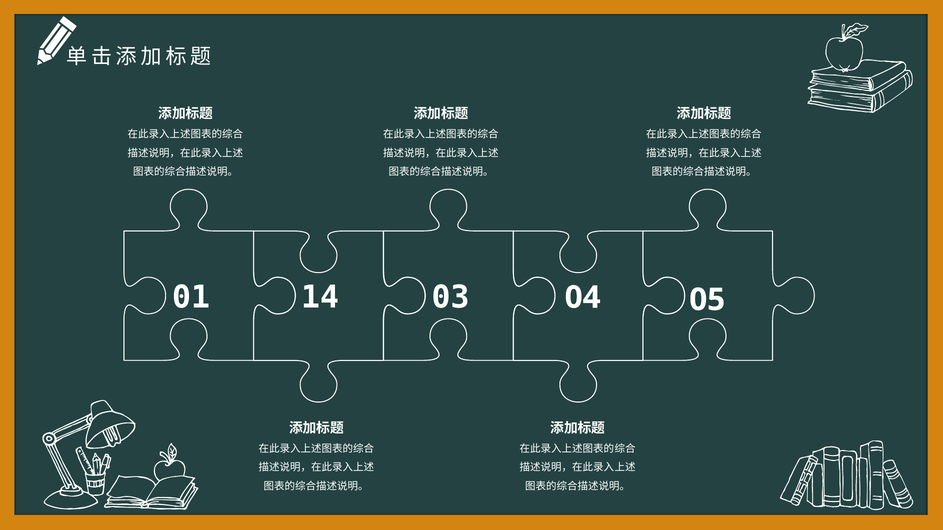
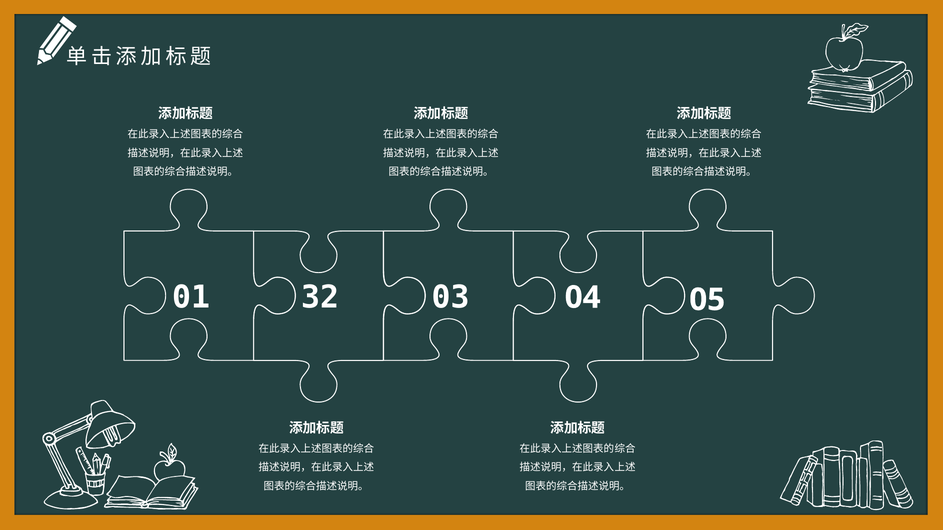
14: 14 -> 32 (320, 298)
